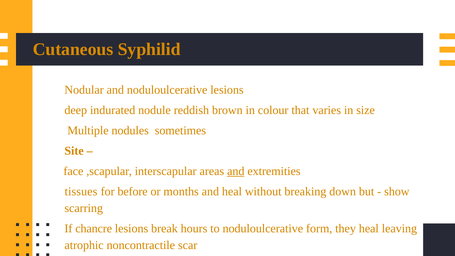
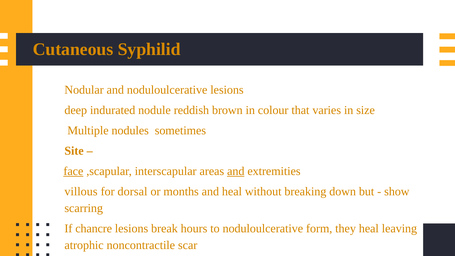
face underline: none -> present (73, 171)
tissues: tissues -> villous (81, 192)
before: before -> dorsal (132, 192)
